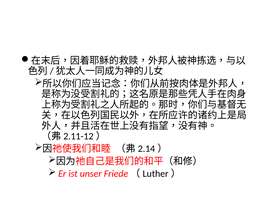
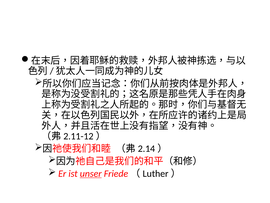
unser underline: none -> present (91, 173)
